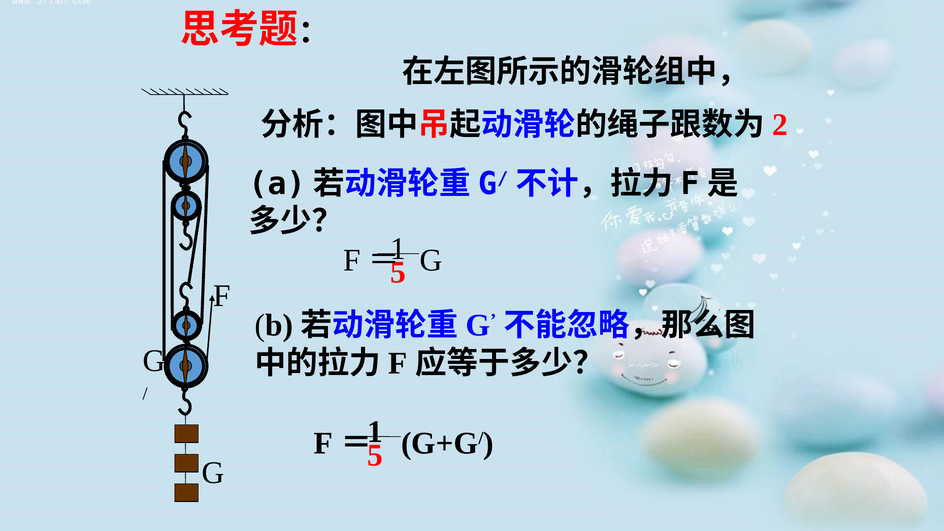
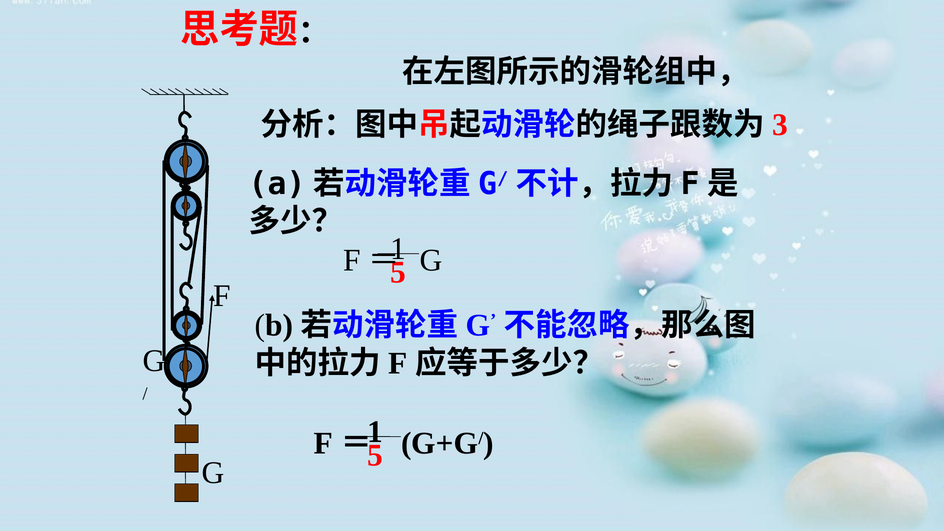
2: 2 -> 3 (780, 125)
